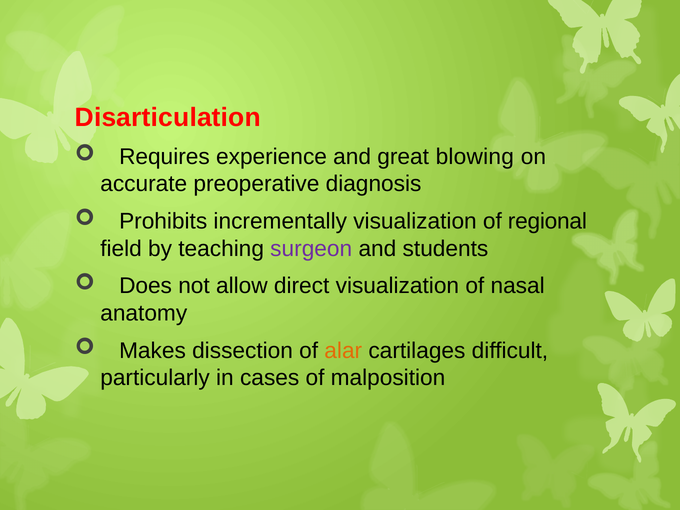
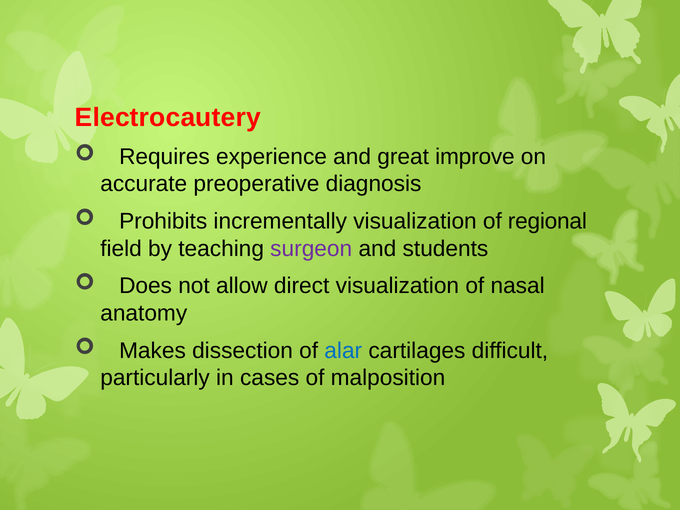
Disarticulation: Disarticulation -> Electrocautery (168, 117)
blowing: blowing -> improve (475, 157)
alar colour: orange -> blue (343, 351)
